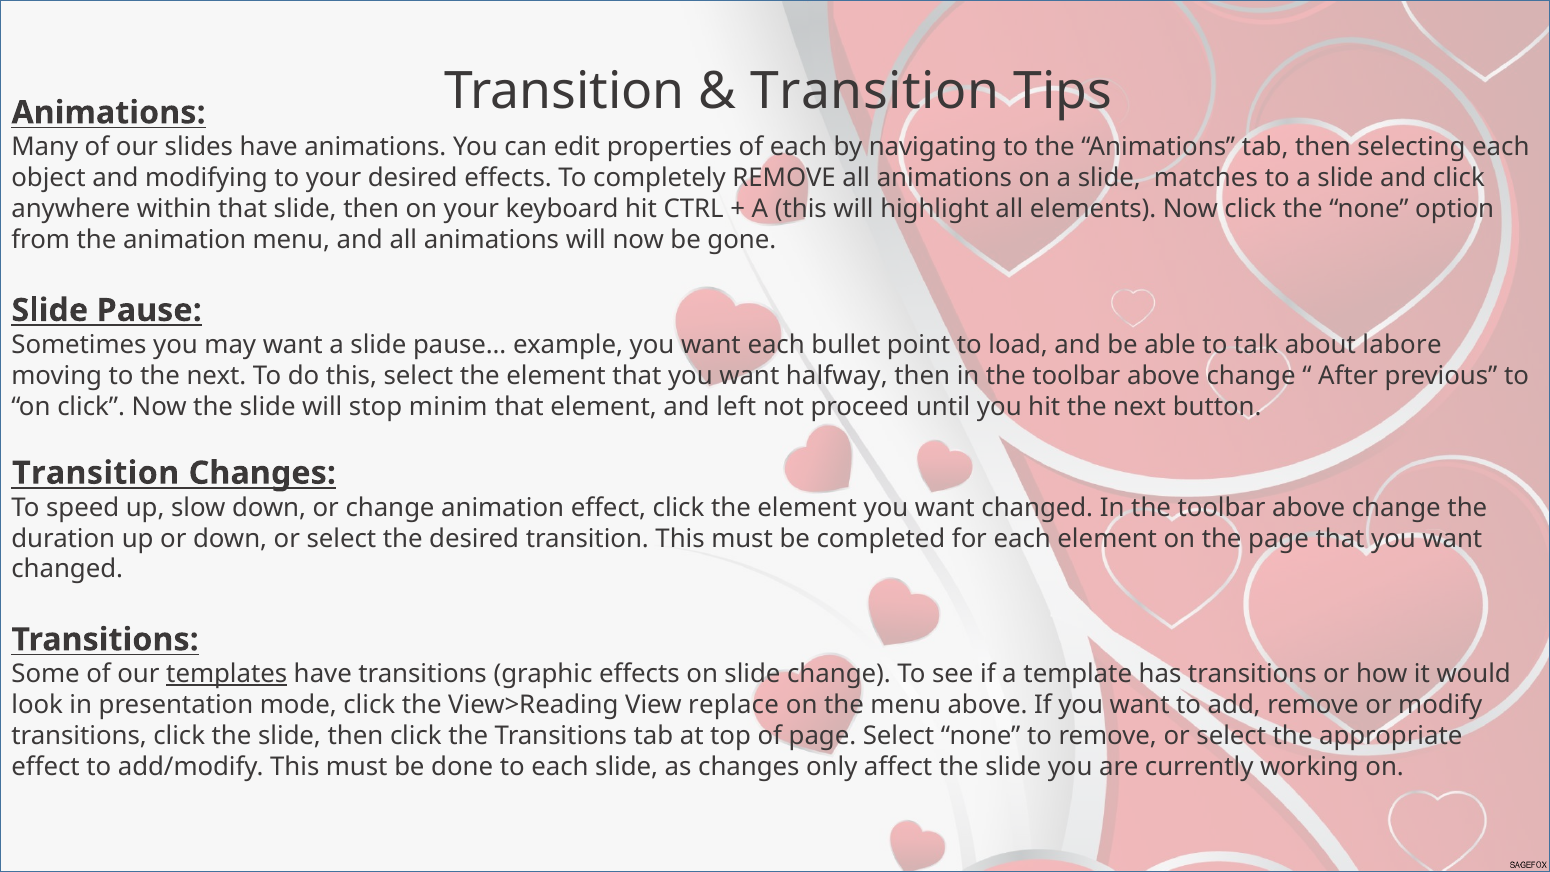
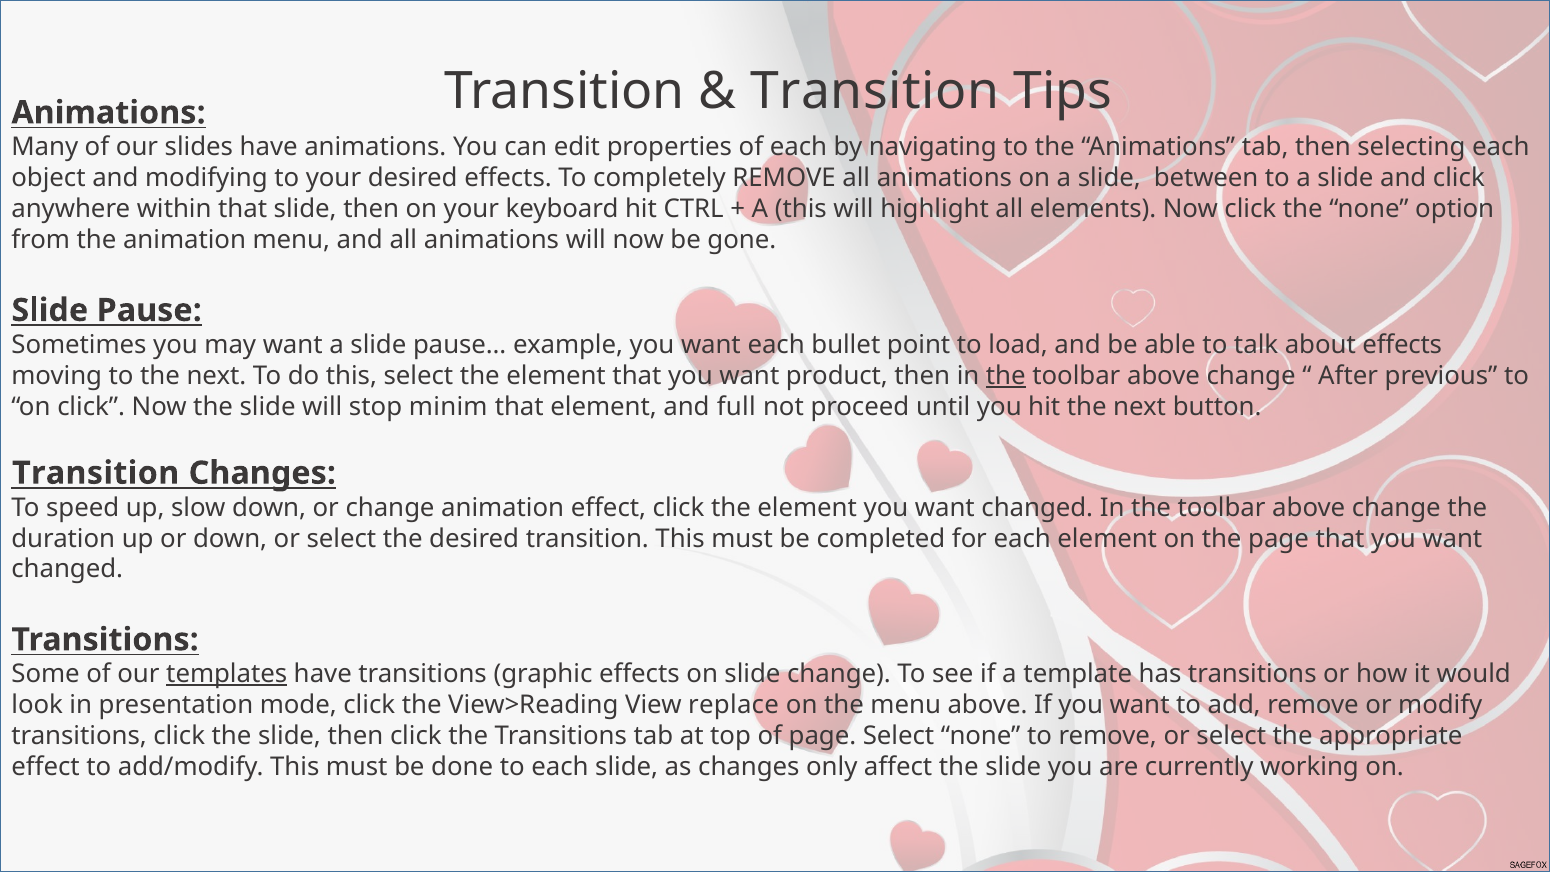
matches: matches -> between (1206, 178)
about labore: labore -> effects (1402, 345)
halfway: halfway -> product (837, 376)
the underline: none -> present (1006, 376)
left: left -> full (736, 407)
